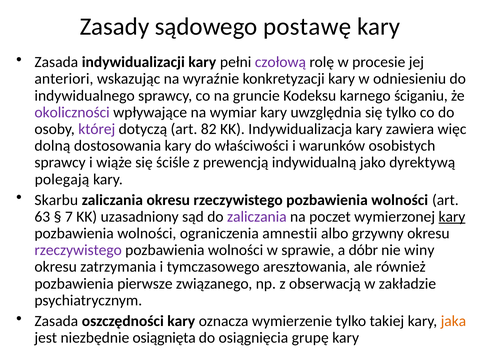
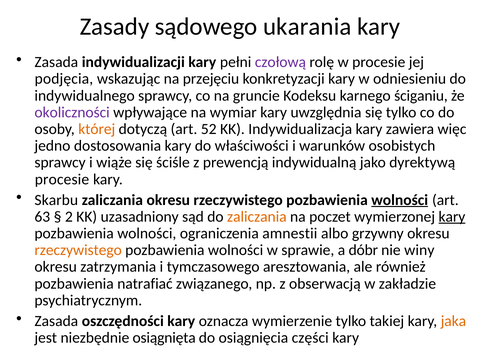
postawę: postawę -> ukarania (307, 27)
anteriori: anteriori -> podjęcia (64, 79)
wyraźnie: wyraźnie -> przejęciu (211, 79)
której colour: purple -> orange (97, 129)
82: 82 -> 52 (209, 129)
dolną: dolną -> jedno (52, 146)
polegają: polegają -> procesie (62, 180)
wolności underline: none -> present (400, 200)
7: 7 -> 2 (69, 217)
zaliczania colour: purple -> orange (257, 217)
rzeczywistego colour: purple -> orange (78, 250)
pierwsze: pierwsze -> natrafiać (145, 284)
grupę: grupę -> części (310, 338)
